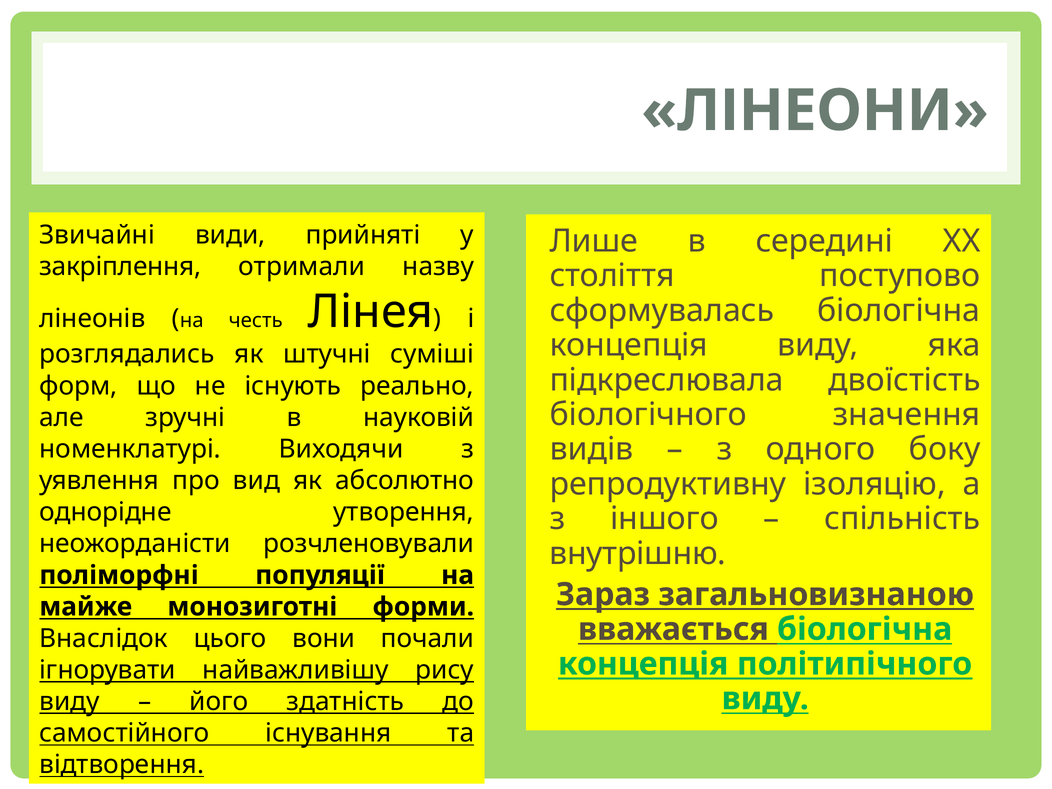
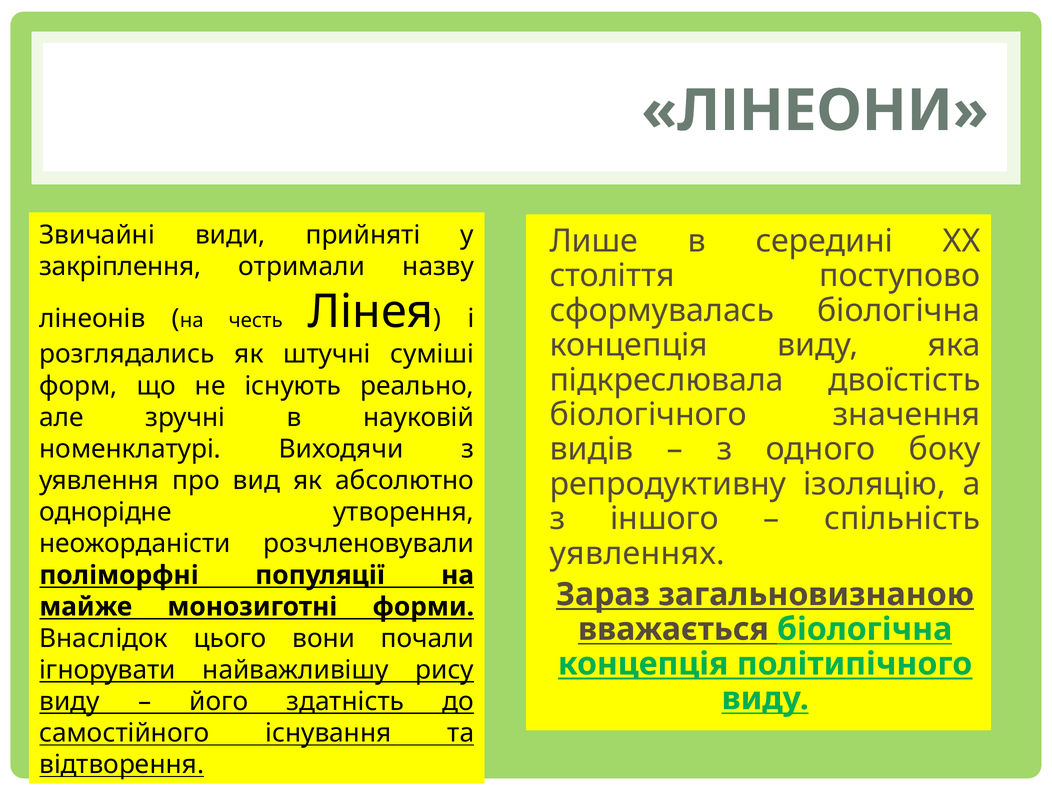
внутрішню: внутрішню -> уявленнях (637, 553)
